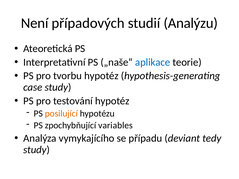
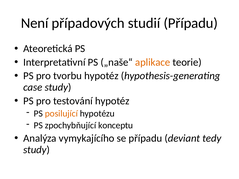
studií Analýzu: Analýzu -> Případu (191, 23)
aplikace colour: blue -> orange (153, 62)
variables: variables -> konceptu (116, 126)
